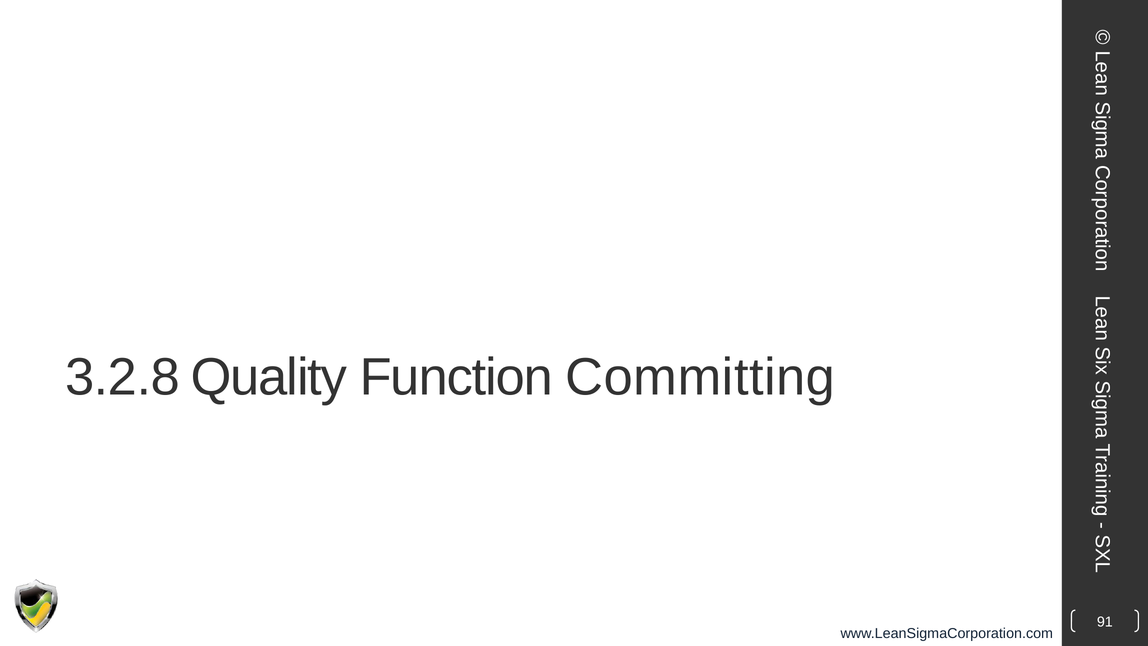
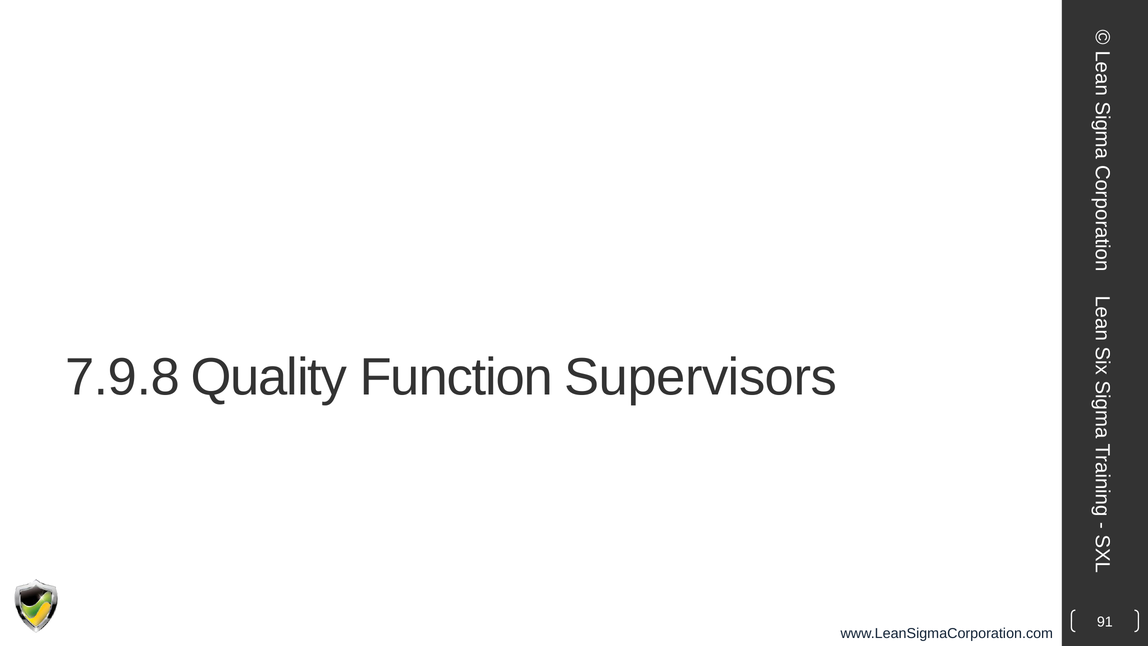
3.2.8: 3.2.8 -> 7.9.8 (122, 377)
Committing: Committing -> Supervisors (701, 377)
